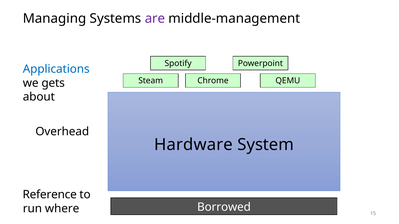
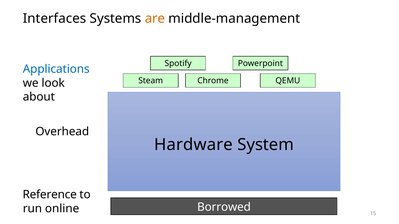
Managing: Managing -> Interfaces (55, 19)
are colour: purple -> orange (155, 19)
gets: gets -> look (53, 83)
where: where -> online (62, 209)
